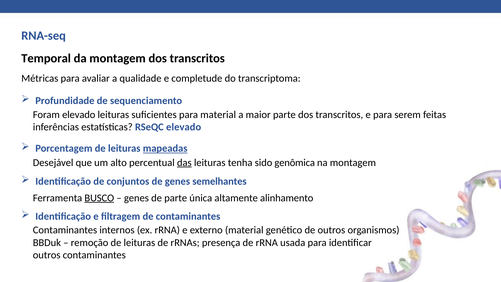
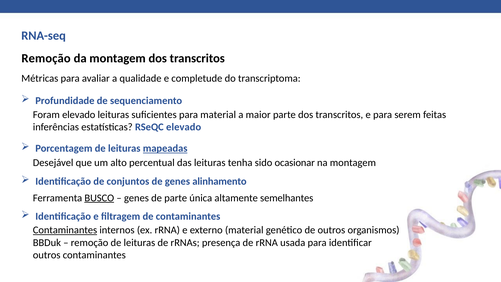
Temporal: Temporal -> Remoção (46, 58)
das underline: present -> none (184, 163)
genômica: genômica -> ocasionar (295, 163)
semelhantes: semelhantes -> alinhamento (219, 181)
alinhamento: alinhamento -> semelhantes (287, 198)
Contaminantes underline: none -> present (65, 230)
